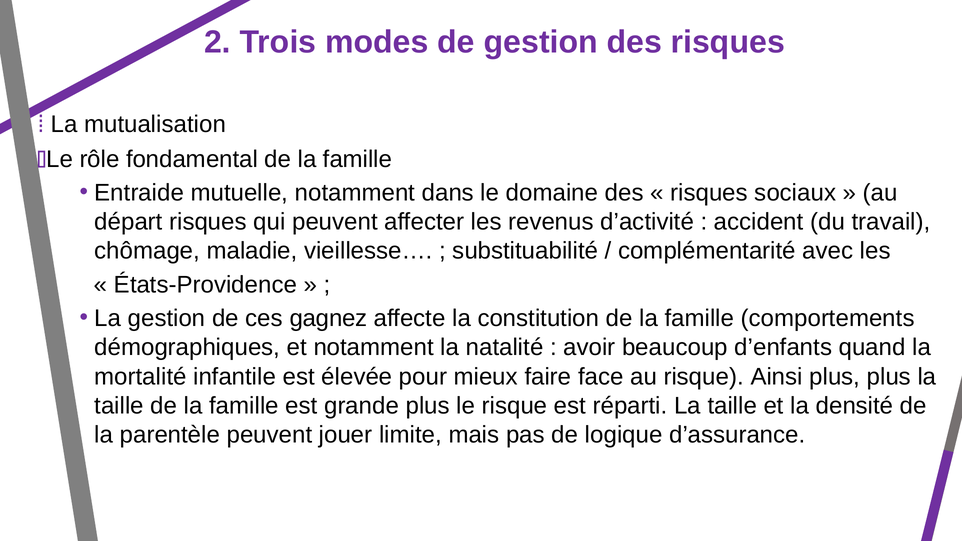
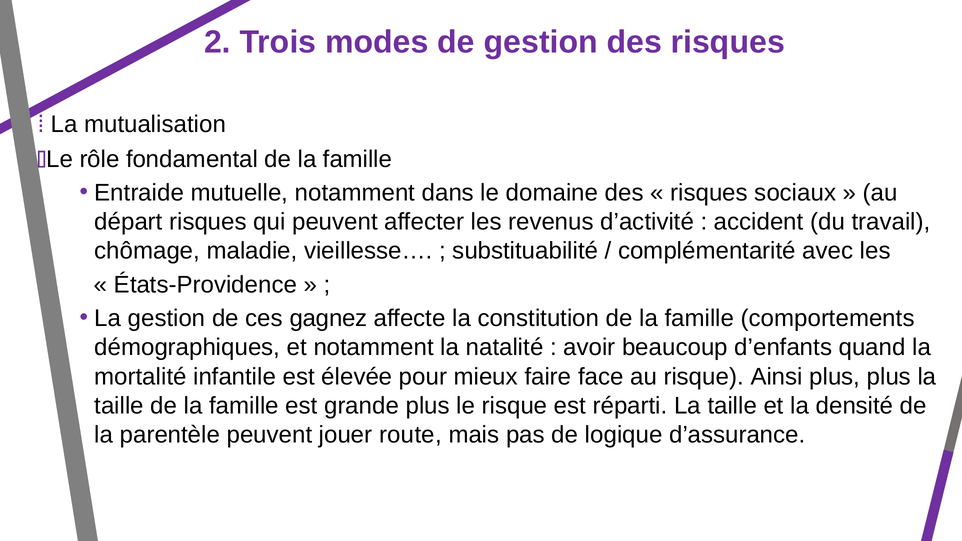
limite: limite -> route (410, 435)
